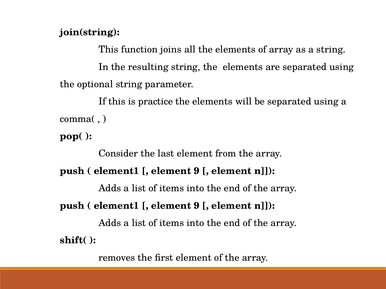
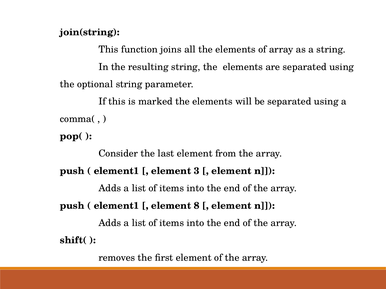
practice: practice -> marked (155, 102)
9: 9 -> 3 (197, 171)
9: 9 -> 8 (197, 206)
